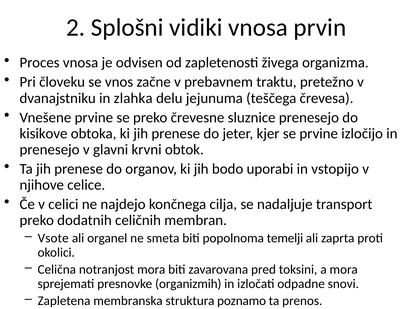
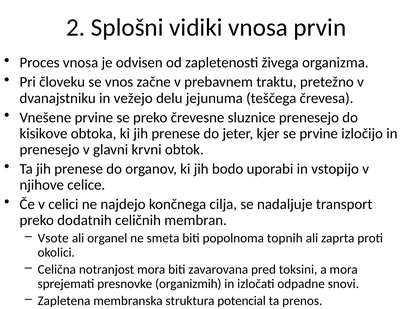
zlahka: zlahka -> vežejo (133, 98)
temelji: temelji -> topnih (285, 238)
poznamo: poznamo -> potencial (242, 301)
